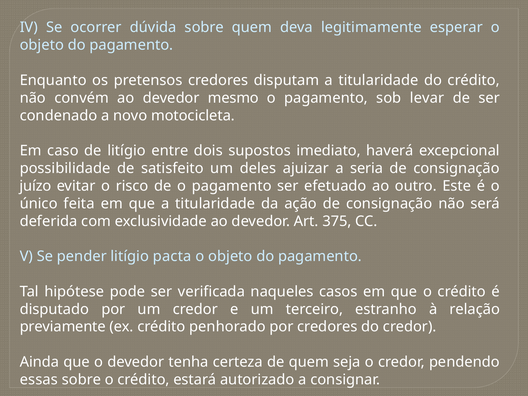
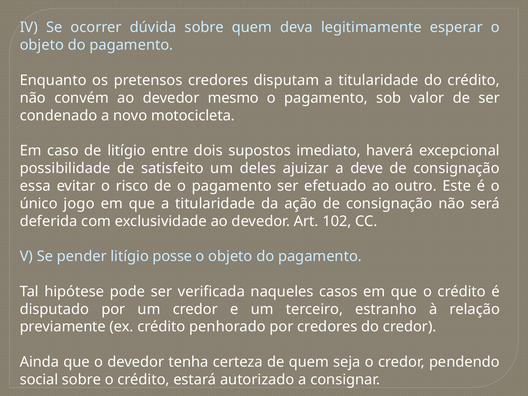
levar: levar -> valor (427, 98)
seria: seria -> deve (367, 168)
juízo: juízo -> essa (35, 186)
feita: feita -> jogo (79, 204)
375: 375 -> 102 (337, 221)
pacta: pacta -> posse (172, 256)
essas: essas -> social (39, 380)
